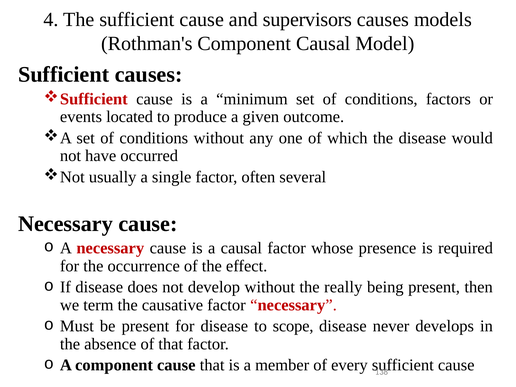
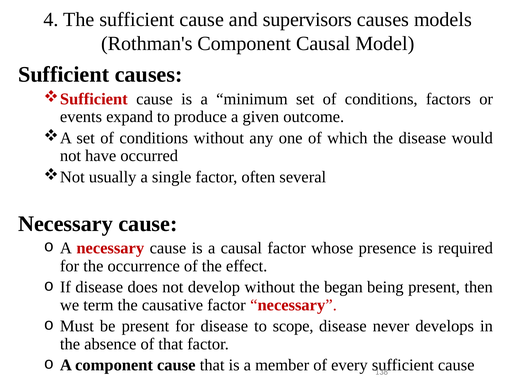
located: located -> expand (130, 117)
really: really -> began (343, 287)
